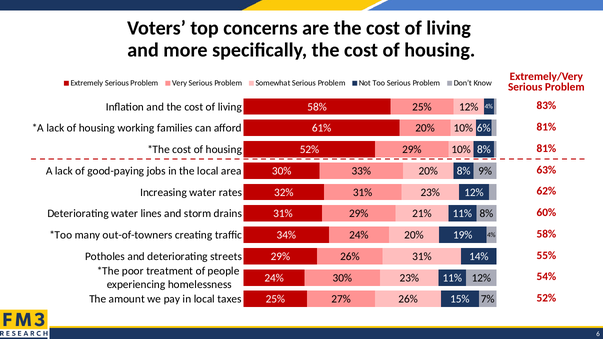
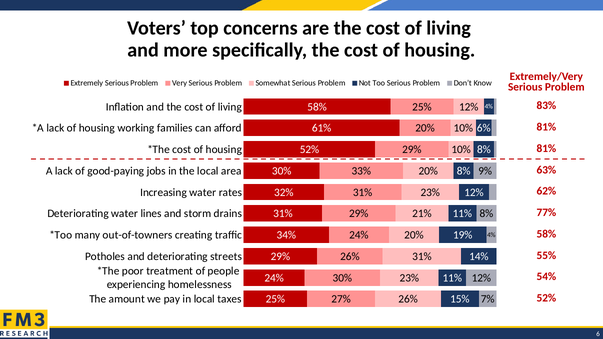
60%: 60% -> 77% (546, 213)
